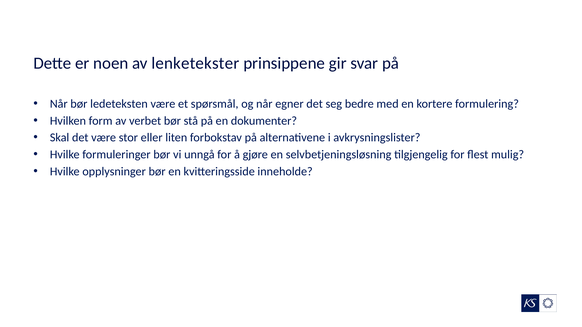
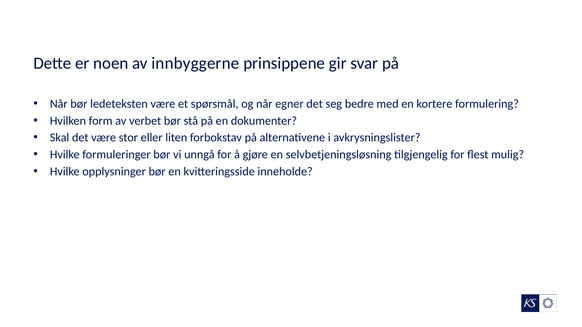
lenketekster: lenketekster -> innbyggerne (195, 63)
